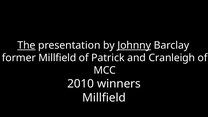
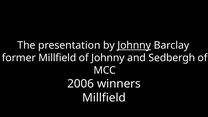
The underline: present -> none (26, 45)
of Patrick: Patrick -> Johnny (108, 58)
Cranleigh: Cranleigh -> Sedbergh (172, 58)
2010: 2010 -> 2006 (81, 84)
